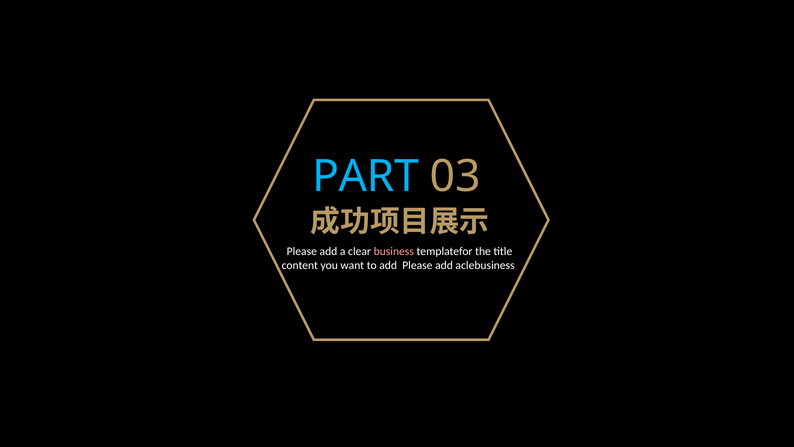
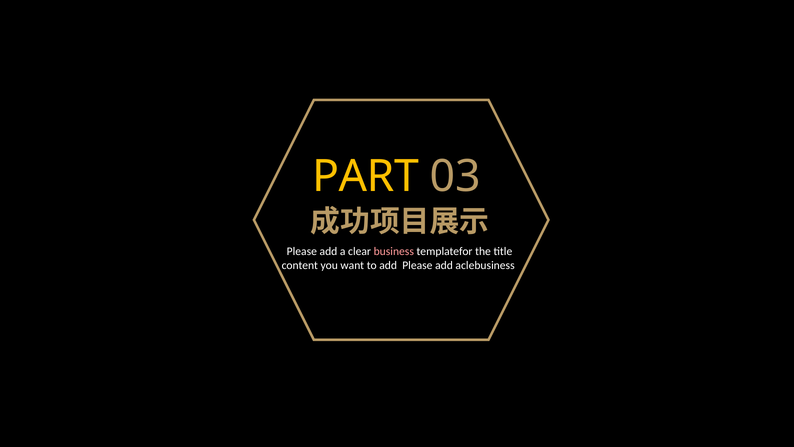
PART colour: light blue -> yellow (366, 176)
